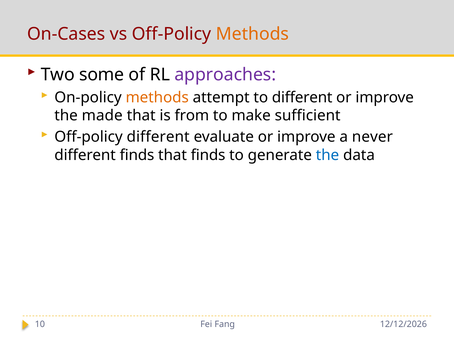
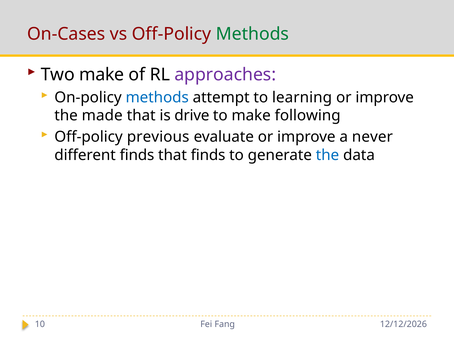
Methods colour: orange -> green (252, 34)
Two some: some -> make (102, 75)
methods colour: orange -> blue (157, 97)
to different: different -> learning (302, 97)
from: from -> drive (192, 115)
sufficient: sufficient -> following (308, 115)
Off-policy different: different -> previous (158, 137)
